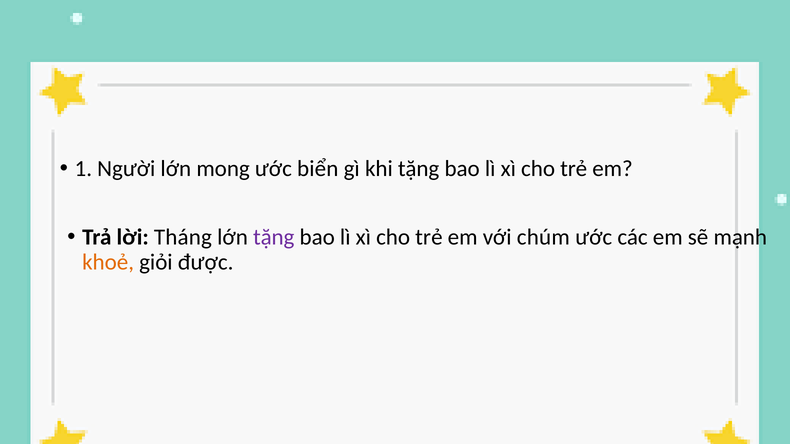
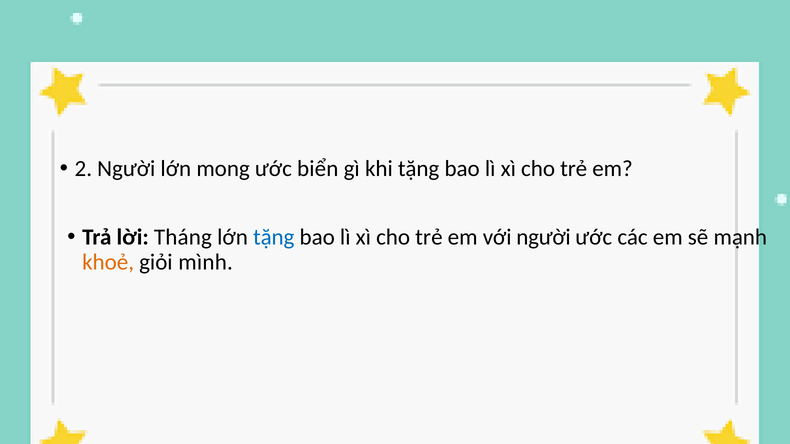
1: 1 -> 2 (83, 169)
tặng colour: purple -> blue (274, 237)
với chúm: chúm -> người (544, 237)
được: được -> mình (206, 262)
